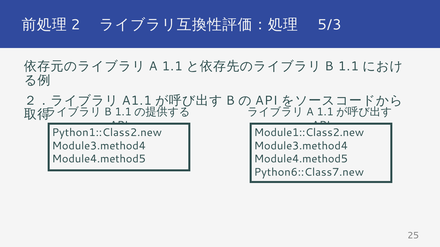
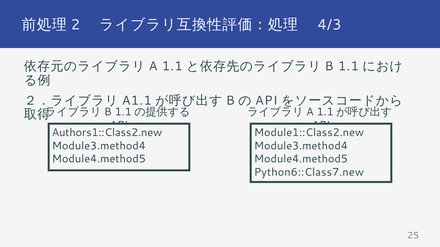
5/3: 5/3 -> 4/3 (330, 25)
Python1::Class2.new: Python1::Class2.new -> Authors1::Class2.new (107, 133)
